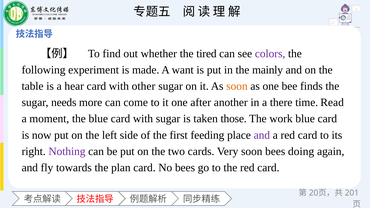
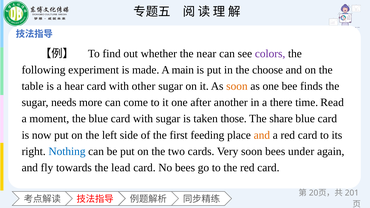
tired: tired -> near (206, 54)
want: want -> main (183, 70)
mainly: mainly -> choose (268, 70)
work: work -> share (281, 119)
and colour: purple -> orange (262, 135)
Nothing colour: purple -> blue (67, 151)
doing: doing -> under (301, 151)
plan: plan -> lead (121, 168)
